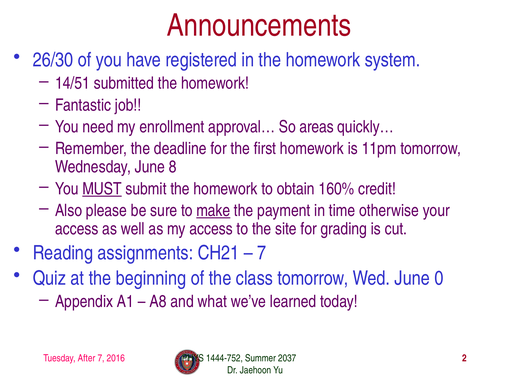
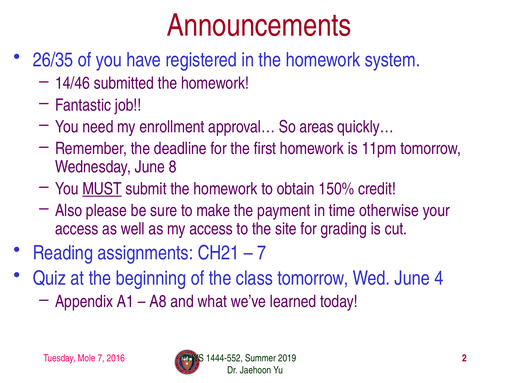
26/30: 26/30 -> 26/35 (53, 60)
14/51: 14/51 -> 14/46 (72, 83)
160%: 160% -> 150% (336, 189)
make underline: present -> none (213, 210)
0: 0 -> 4 (439, 278)
After: After -> Mole (87, 358)
1444-752: 1444-752 -> 1444-552 (224, 358)
2037: 2037 -> 2019 (287, 358)
